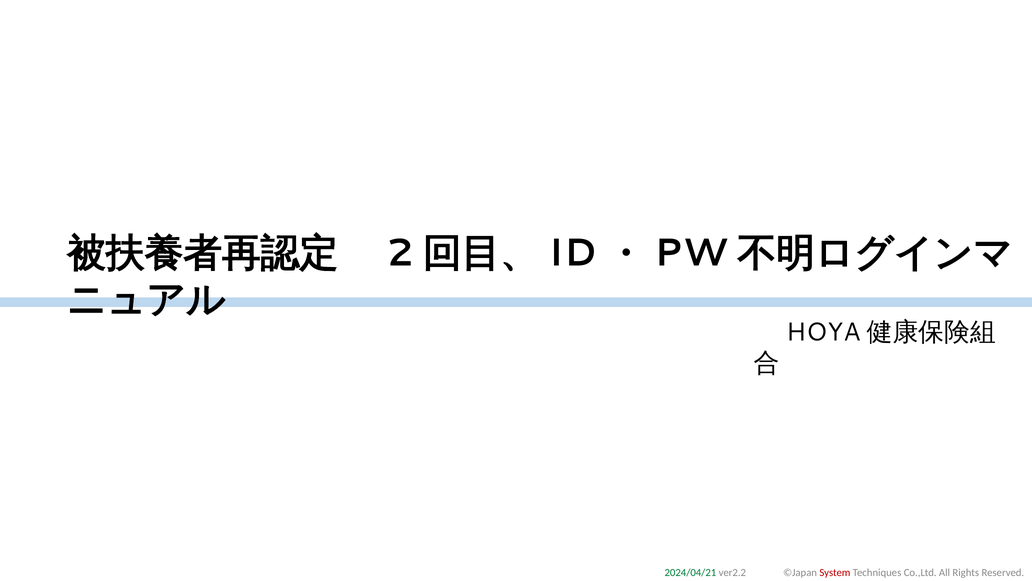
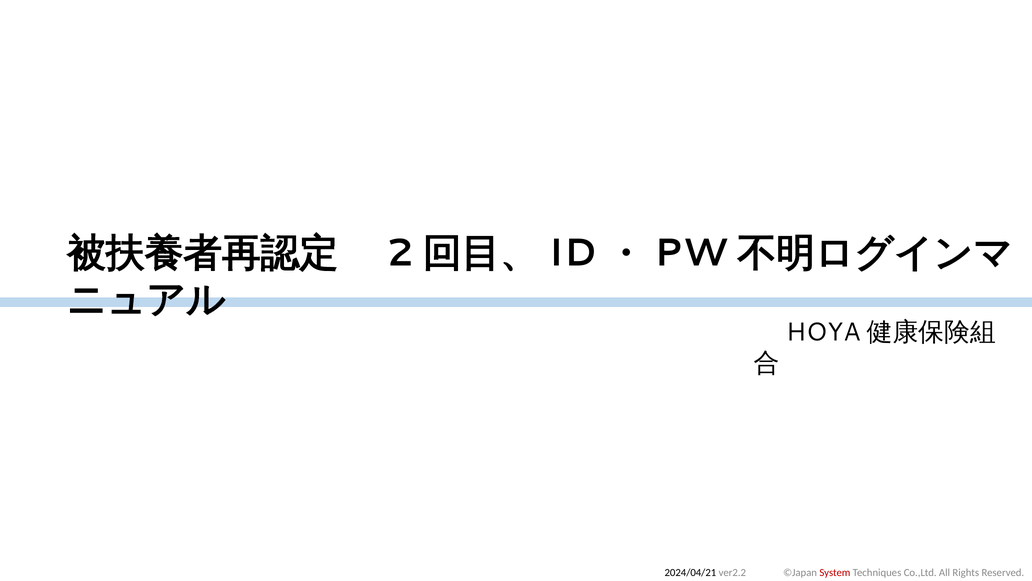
2024/04/21 colour: green -> black (690, 572)
